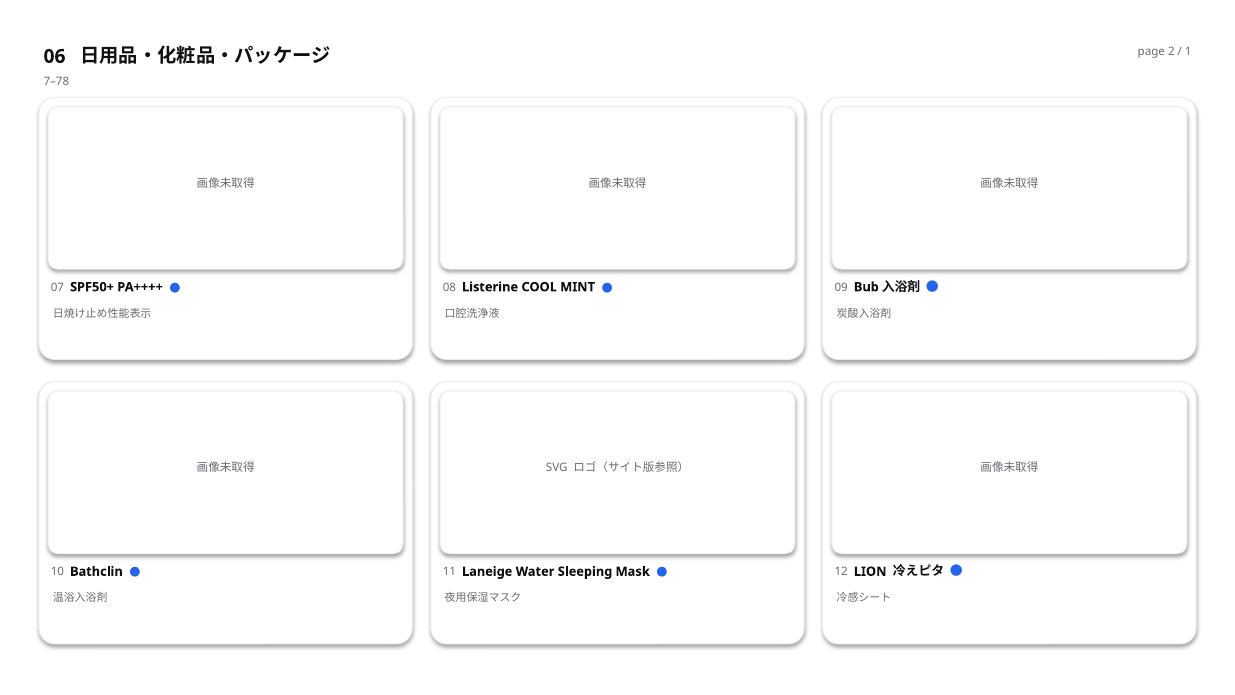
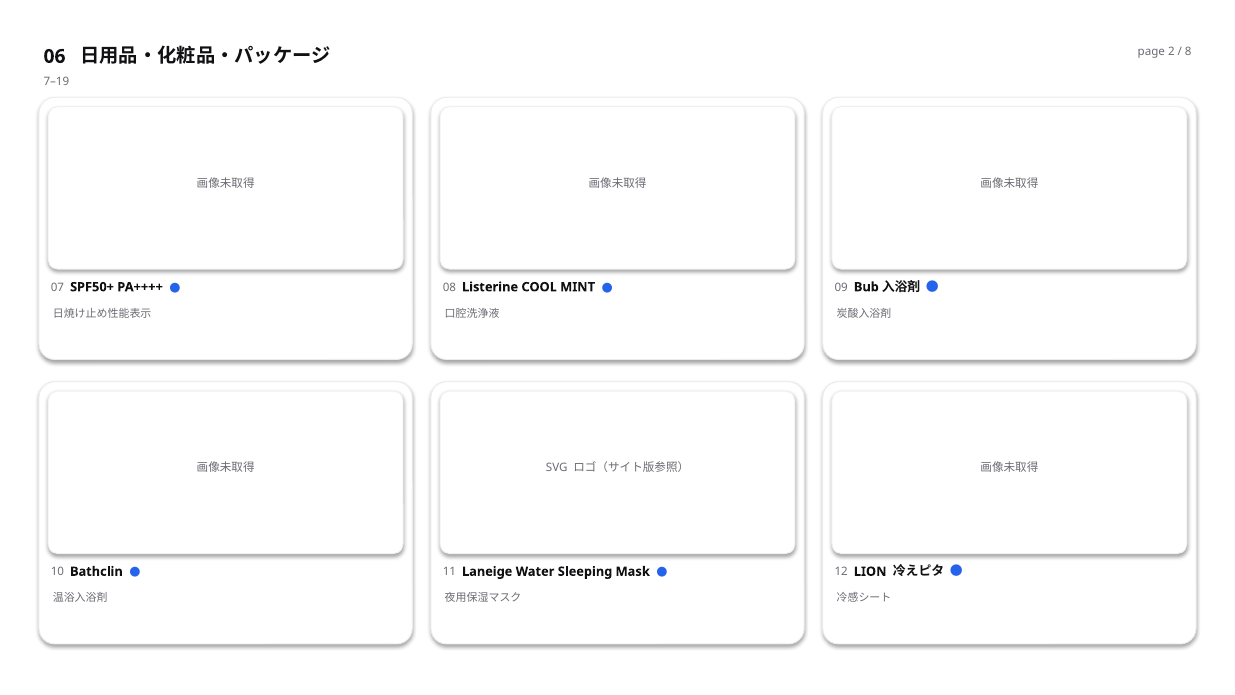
1: 1 -> 8 (1188, 51)
7–78: 7–78 -> 7–19 (56, 82)
